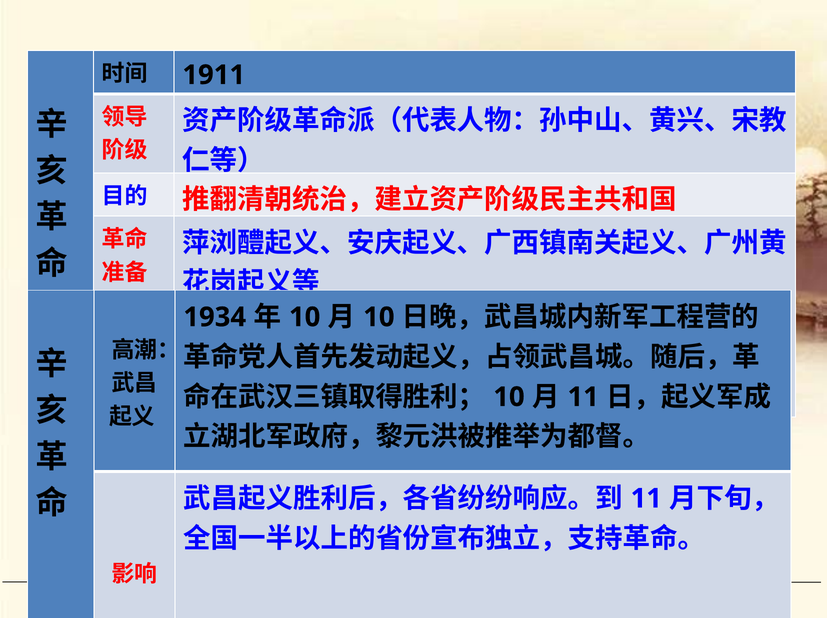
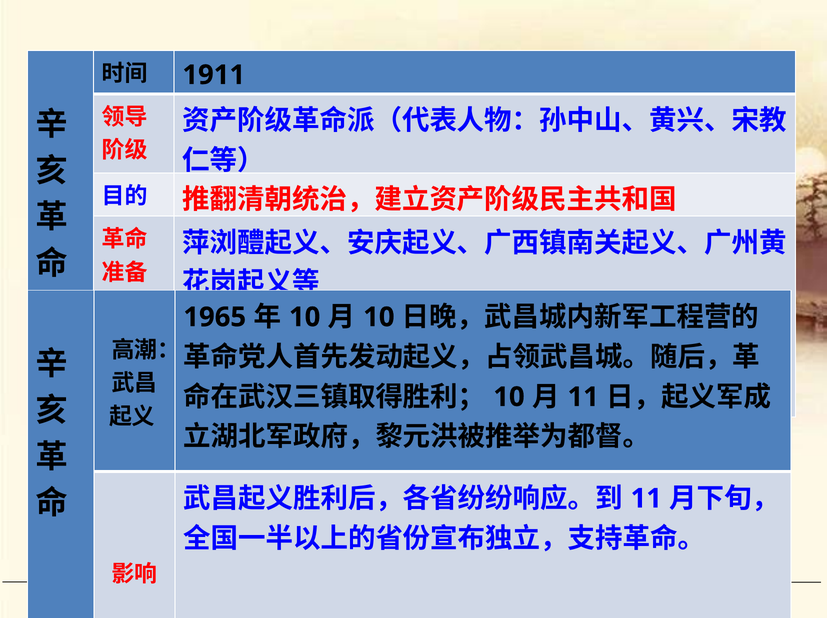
1934: 1934 -> 1965 (215, 317)
